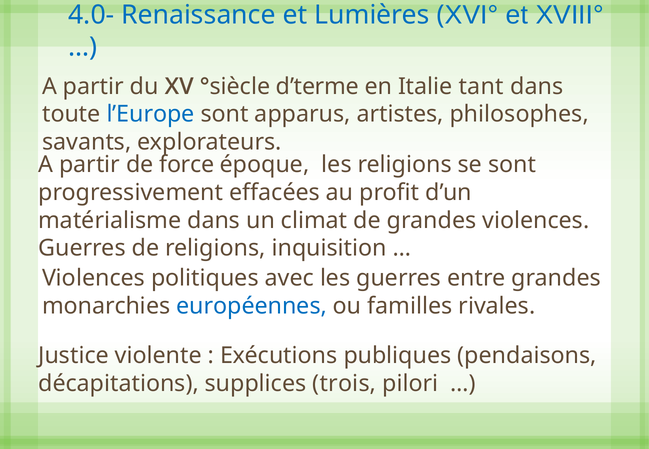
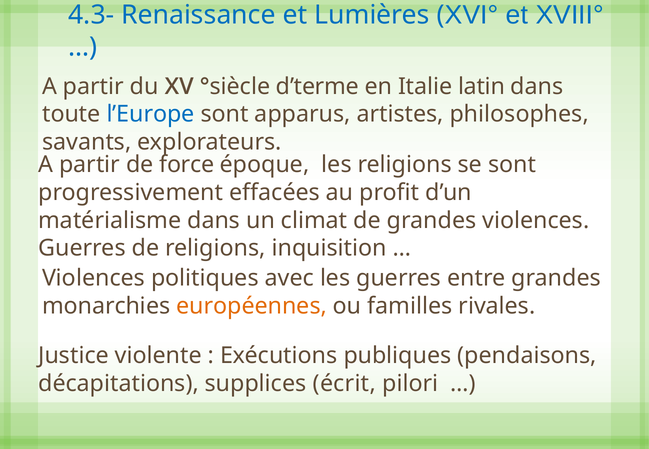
4.0-: 4.0- -> 4.3- (91, 15)
tant: tant -> latin (482, 86)
européennes colour: blue -> orange (252, 306)
trois: trois -> écrit (344, 384)
